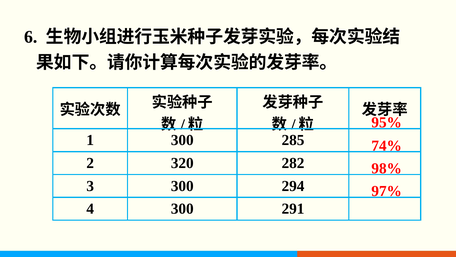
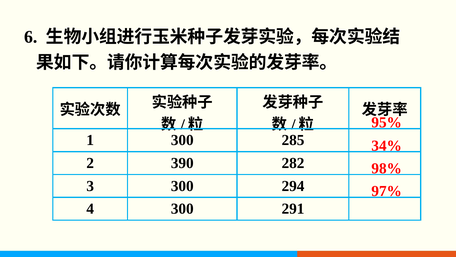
74%: 74% -> 34% (387, 145)
320: 320 -> 390 (182, 163)
